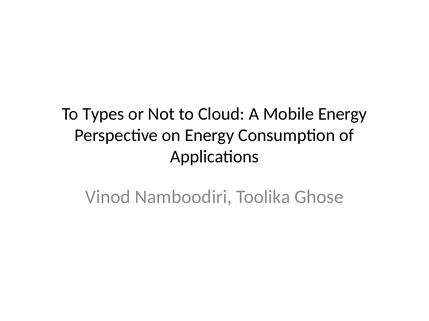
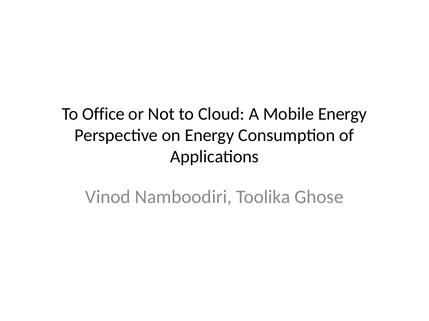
Types: Types -> Office (103, 114)
